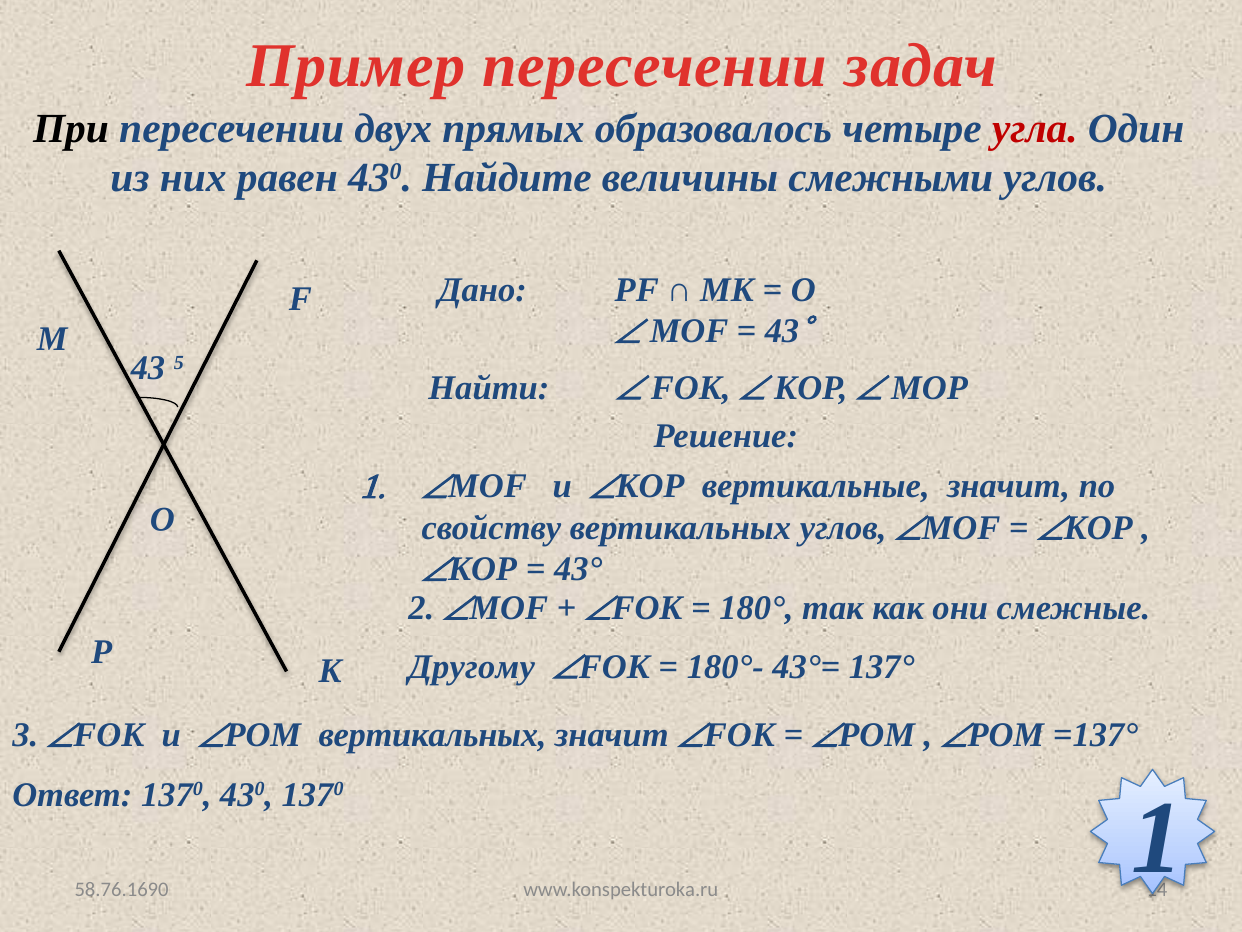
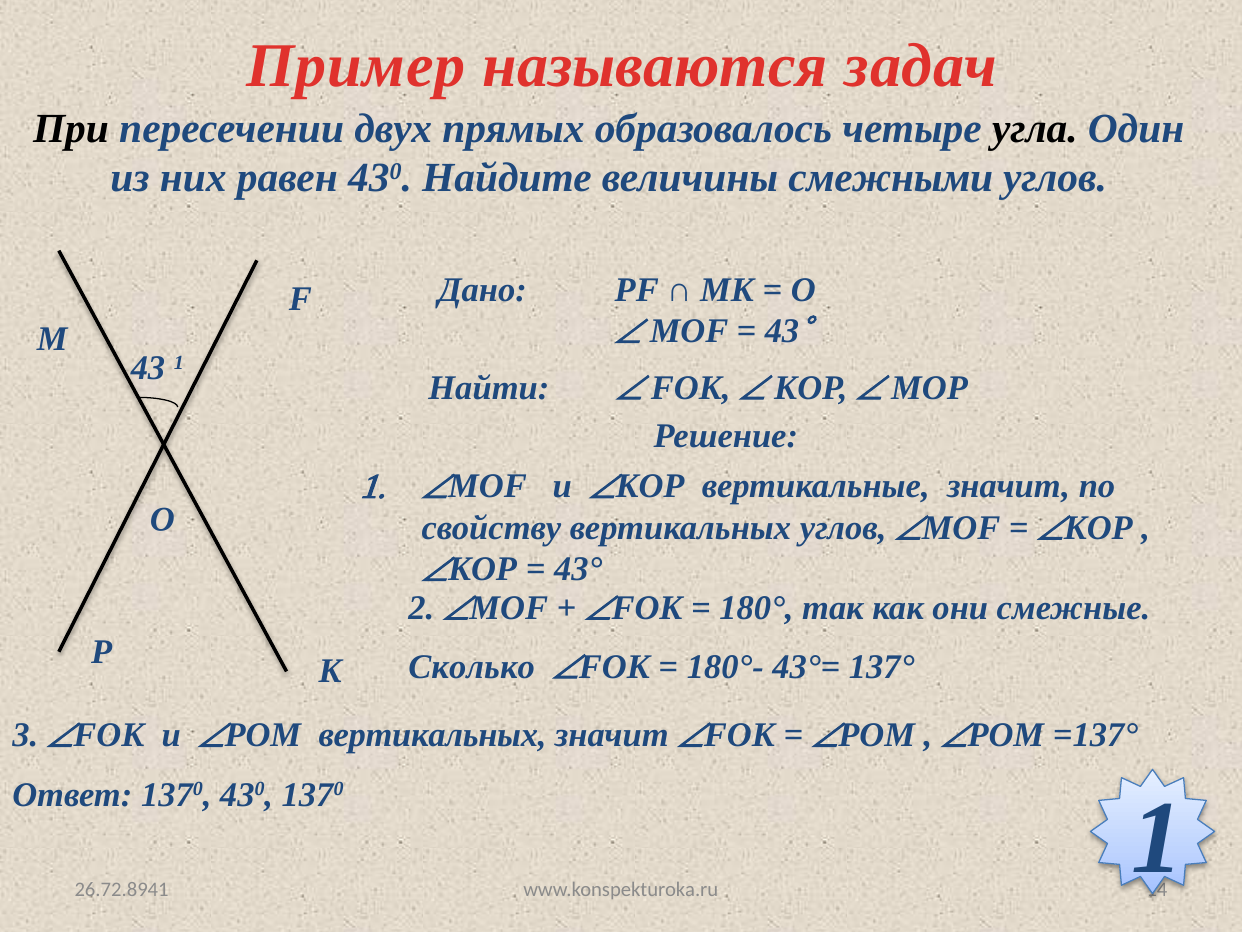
Пример пересечении: пересечении -> называются (655, 66)
угла colour: red -> black (1035, 129)
43 5: 5 -> 1 (179, 362)
Другому: Другому -> Сколько (472, 666)
58.76.1690: 58.76.1690 -> 26.72.8941 (122, 890)
